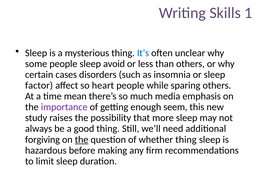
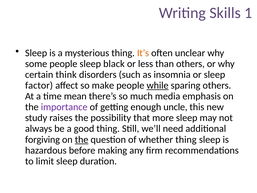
It’s colour: blue -> orange (143, 53)
avoid: avoid -> black (114, 64)
cases: cases -> think (66, 75)
heart: heart -> make (103, 85)
while underline: none -> present (158, 85)
seem: seem -> uncle (175, 107)
